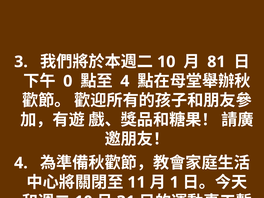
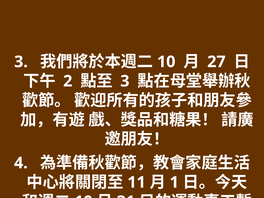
81: 81 -> 27 (216, 62)
0: 0 -> 2 (68, 81)
4: 4 -> 3 (125, 81)
